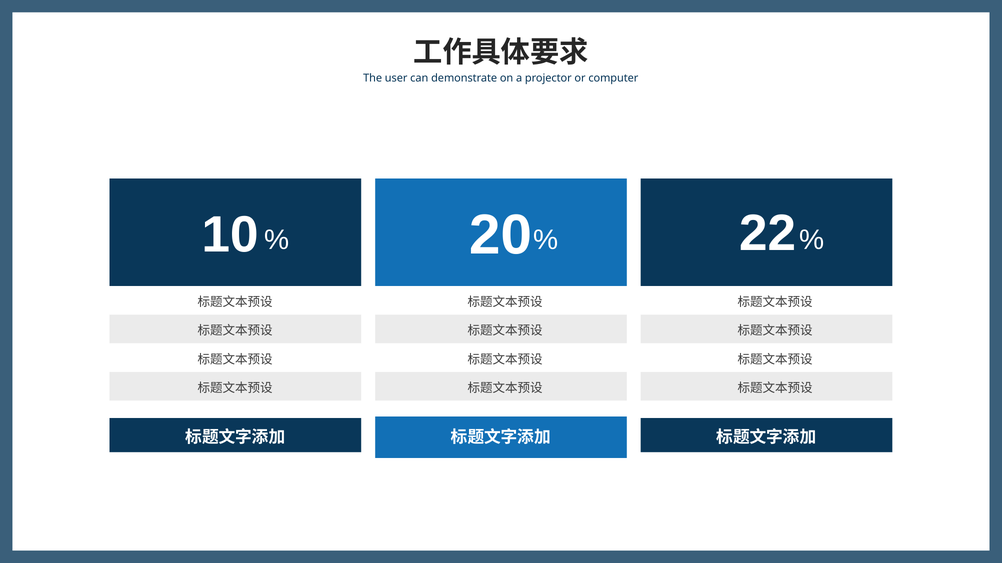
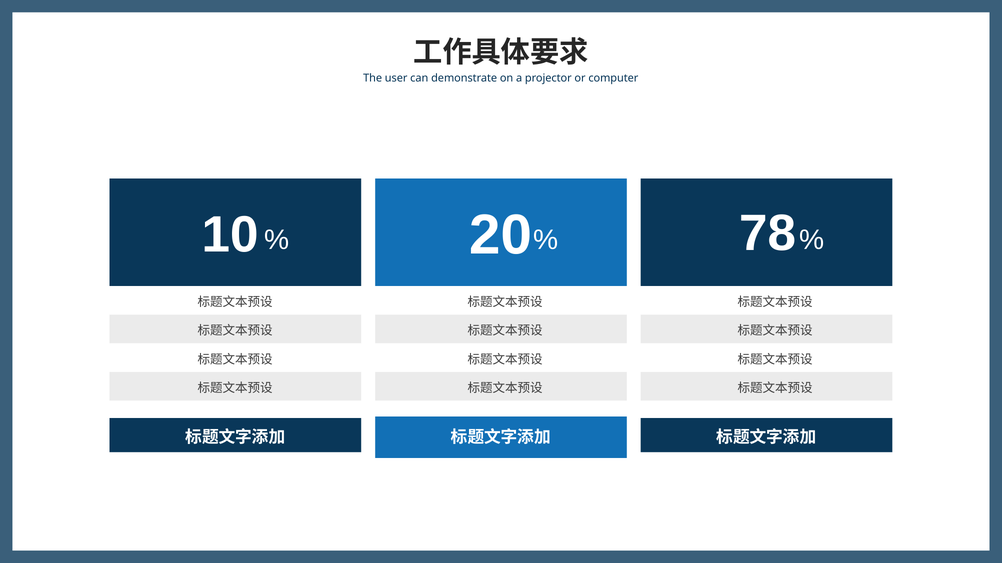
22: 22 -> 78 (768, 234)
